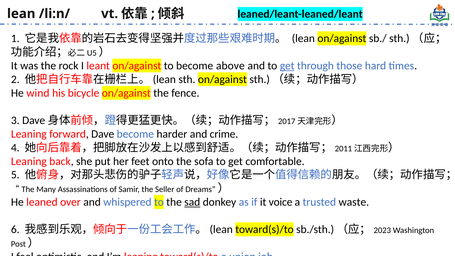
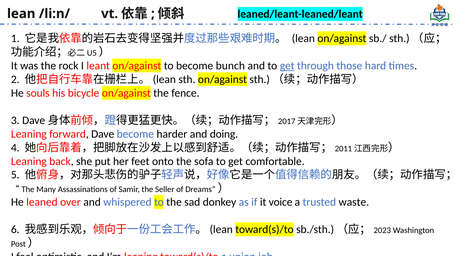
above: above -> bunch (230, 66)
wind: wind -> souls (38, 93)
crime: crime -> doing (224, 134)
sad underline: present -> none (192, 202)
